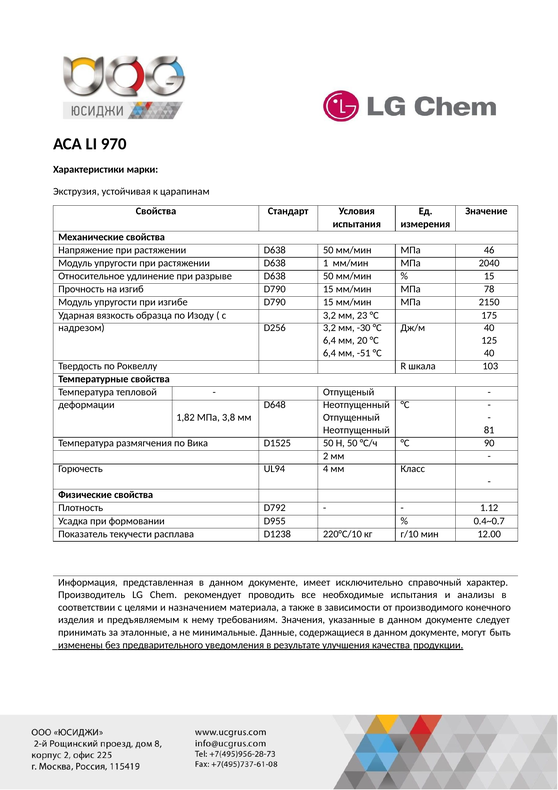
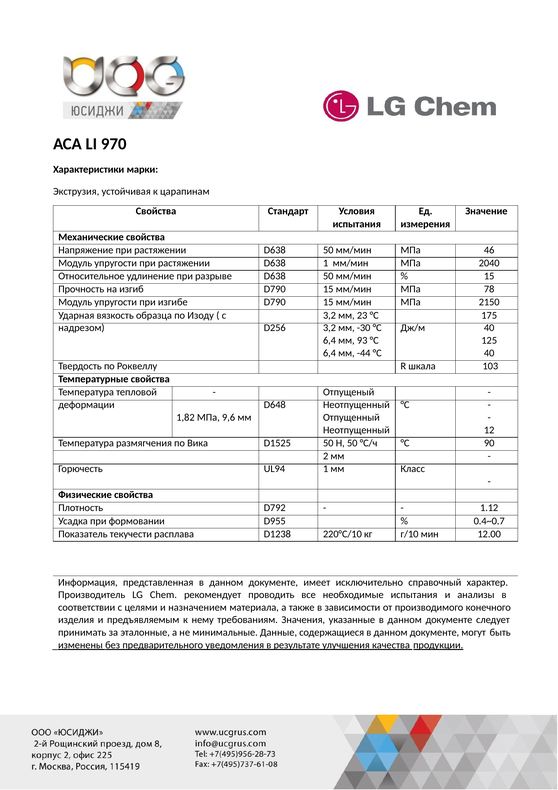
20: 20 -> 93 (362, 340)
-51: -51 -> -44 (364, 353)
3,8: 3,8 -> 9,6 (229, 417)
81: 81 -> 12 (489, 430)
UL94 4: 4 -> 1 (326, 469)
